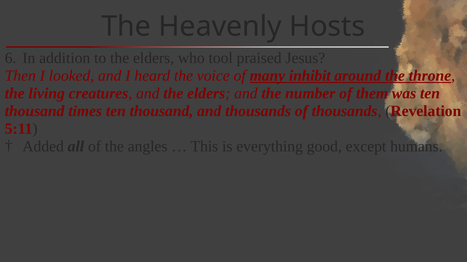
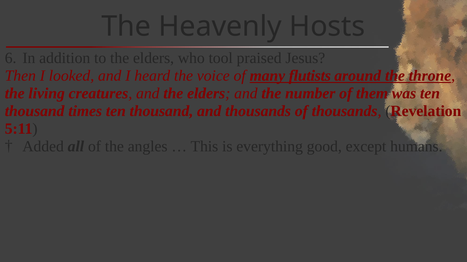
inhibit: inhibit -> flutists (310, 76)
